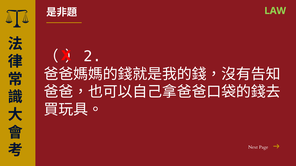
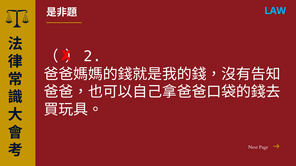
LAW colour: light green -> light blue (275, 11)
